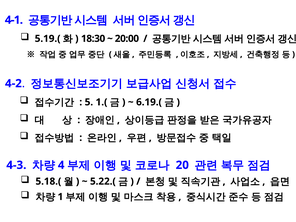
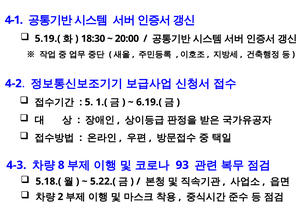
4: 4 -> 8 (61, 165)
20: 20 -> 93 (182, 165)
1: 1 -> 2 (60, 197)
